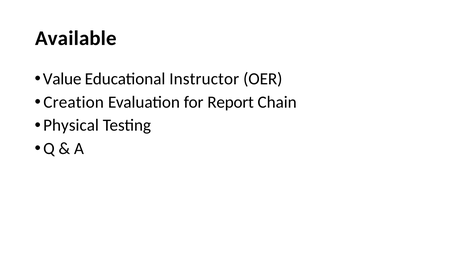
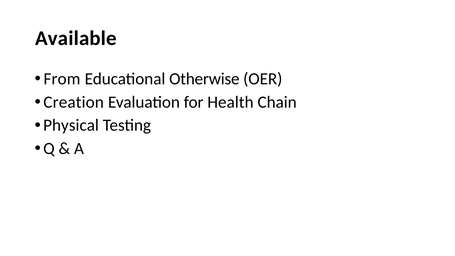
Value: Value -> From (62, 79)
Instructor: Instructor -> Otherwise (204, 79)
Report: Report -> Health (230, 102)
